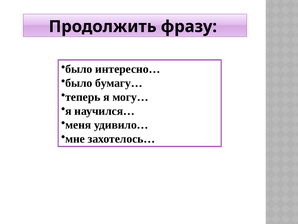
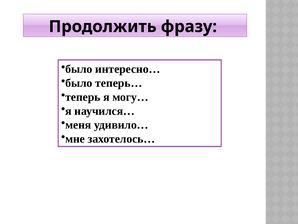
бумагу…: бумагу… -> теперь… (119, 83)
